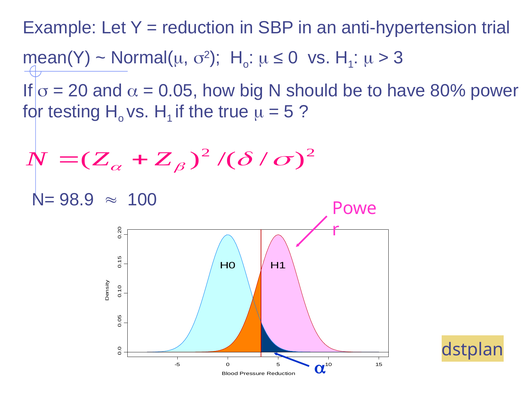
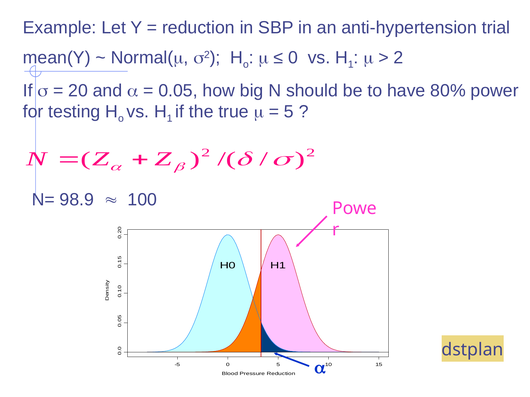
3: 3 -> 2 (399, 58)
